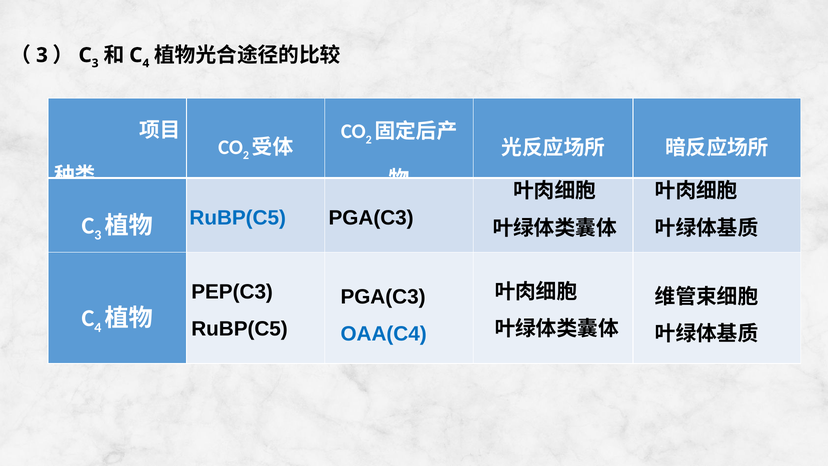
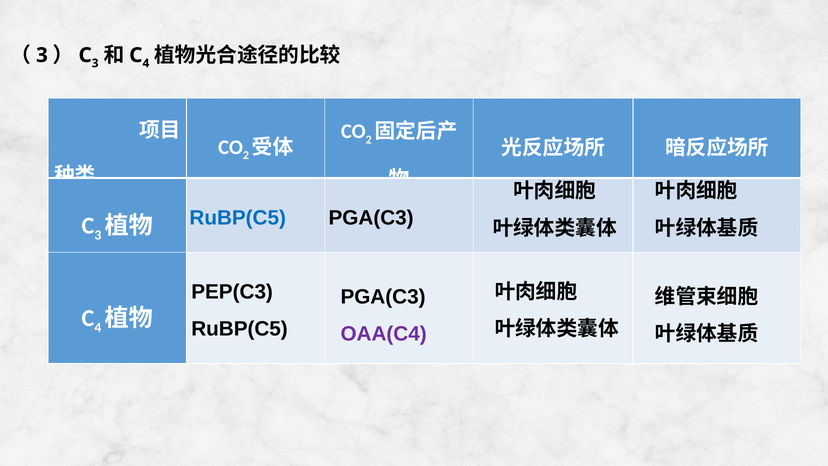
OAA(C4 colour: blue -> purple (384, 334)
